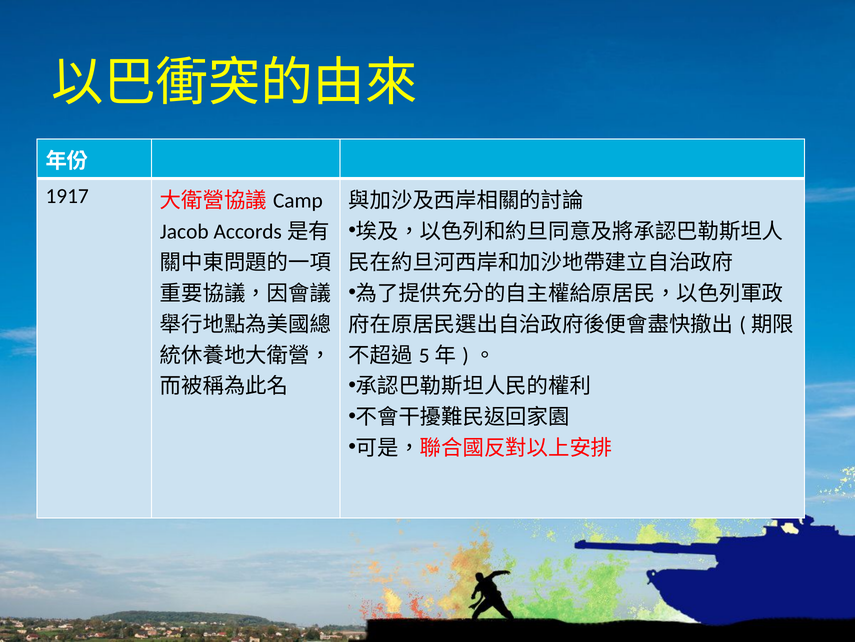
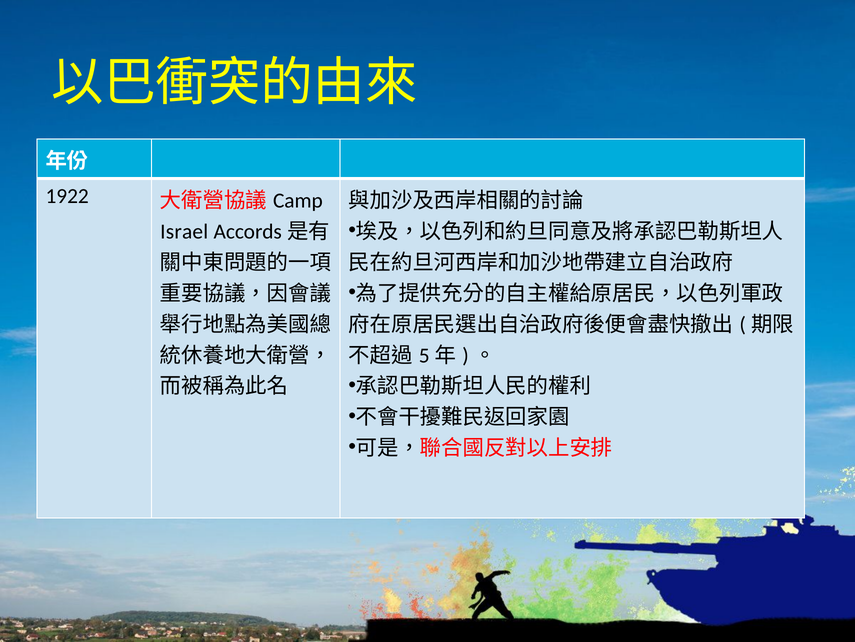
1917: 1917 -> 1922 (67, 196)
Jacob: Jacob -> Israel (184, 231)
